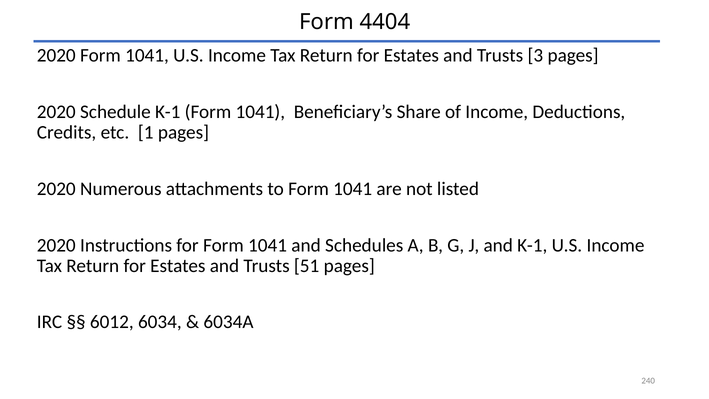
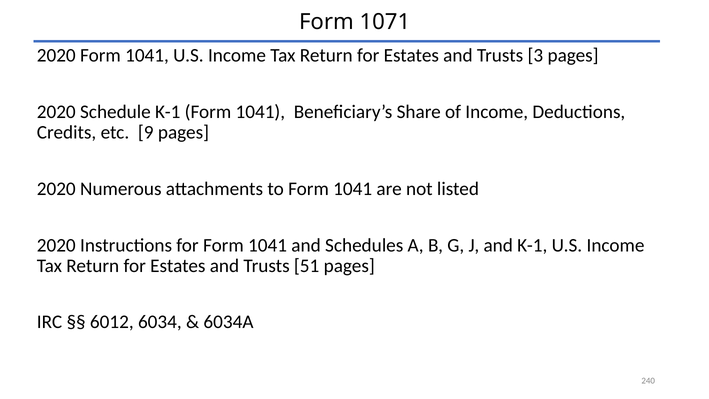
4404: 4404 -> 1071 (385, 22)
1: 1 -> 9 (146, 133)
